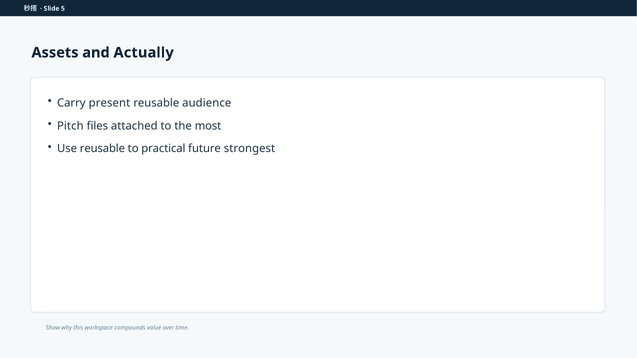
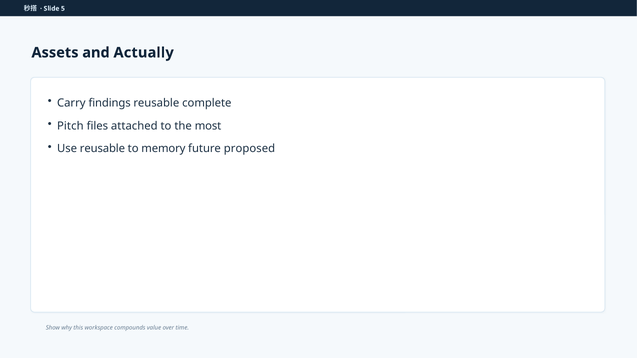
present: present -> findings (110, 103)
audience: audience -> complete (207, 103)
practical: practical -> memory (163, 149)
strongest: strongest -> proposed (249, 149)
